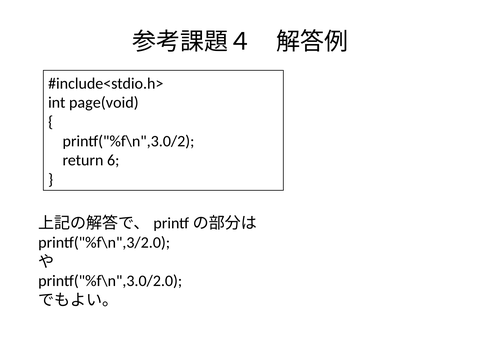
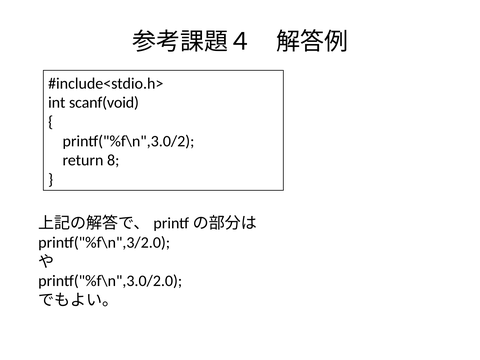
page(void: page(void -> scanf(void (104, 103)
6: 6 -> 8 (113, 160)
